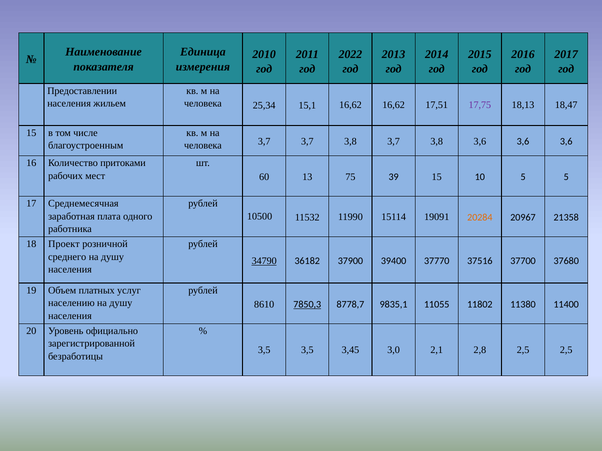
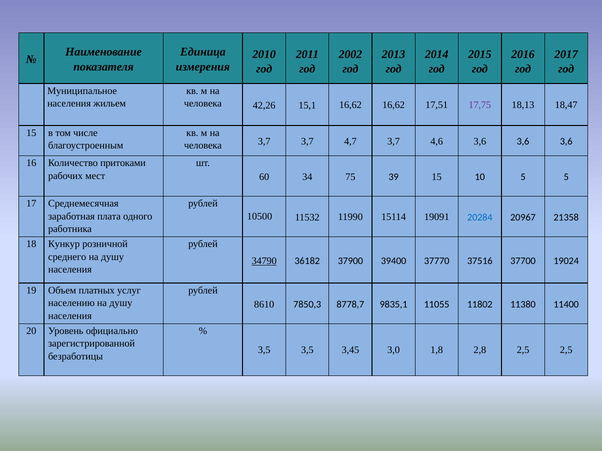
2022: 2022 -> 2002 (350, 54)
Предоставлении: Предоставлении -> Муниципальное (82, 91)
25,34: 25,34 -> 42,26 (264, 106)
3,7 3,7 3,8: 3,8 -> 4,7 (350, 142)
3,8: 3,8 -> 4,6 (437, 142)
13: 13 -> 34 (307, 177)
20284 colour: orange -> blue (480, 218)
Проект: Проект -> Кункур (64, 244)
37680: 37680 -> 19024 (566, 261)
7850,3 underline: present -> none (307, 305)
2,1: 2,1 -> 1,8 (437, 350)
